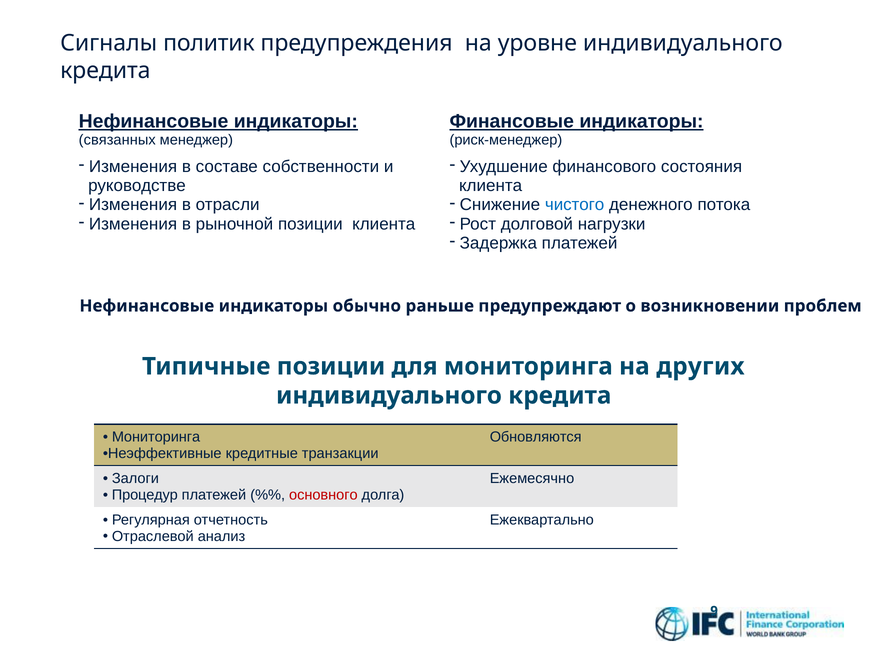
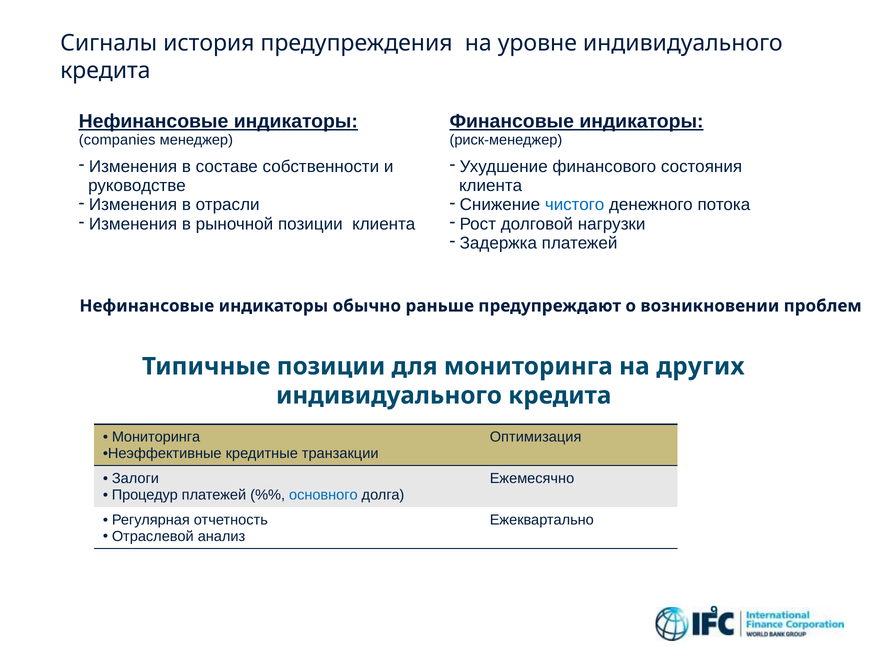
политик: политик -> история (209, 43)
связанных: связанных -> companies (117, 140)
Обновляются: Обновляются -> Оптимизация (536, 437)
основного colour: red -> blue (323, 495)
